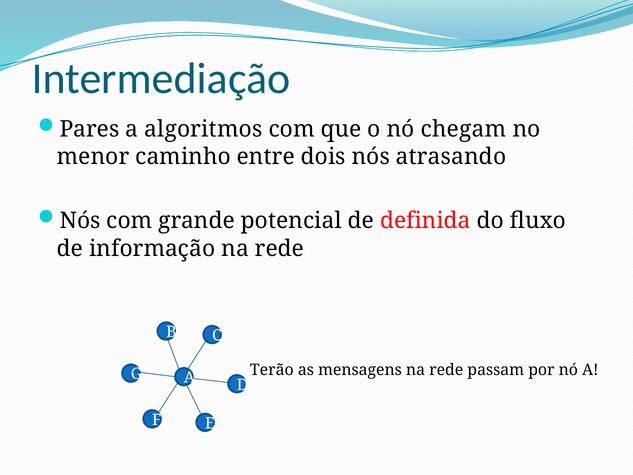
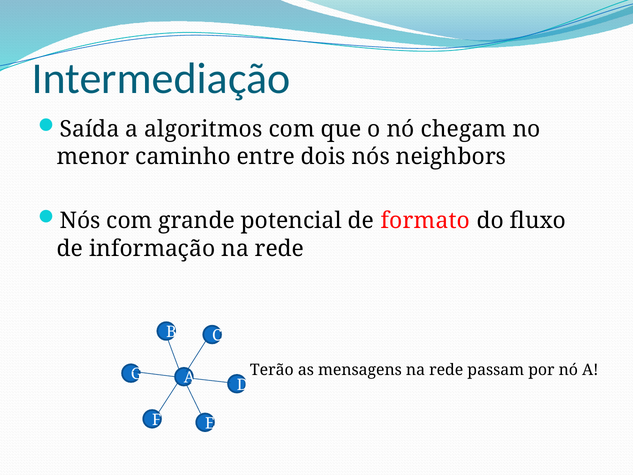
Pares: Pares -> Saída (89, 129)
atrasando: atrasando -> neighbors (451, 157)
definida: definida -> formato (425, 221)
